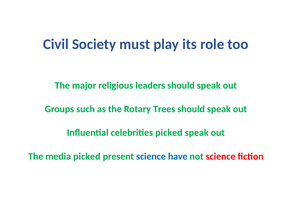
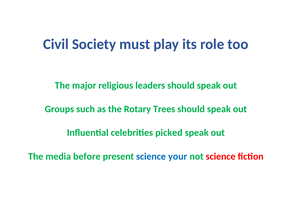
media picked: picked -> before (87, 156)
have: have -> your (178, 156)
